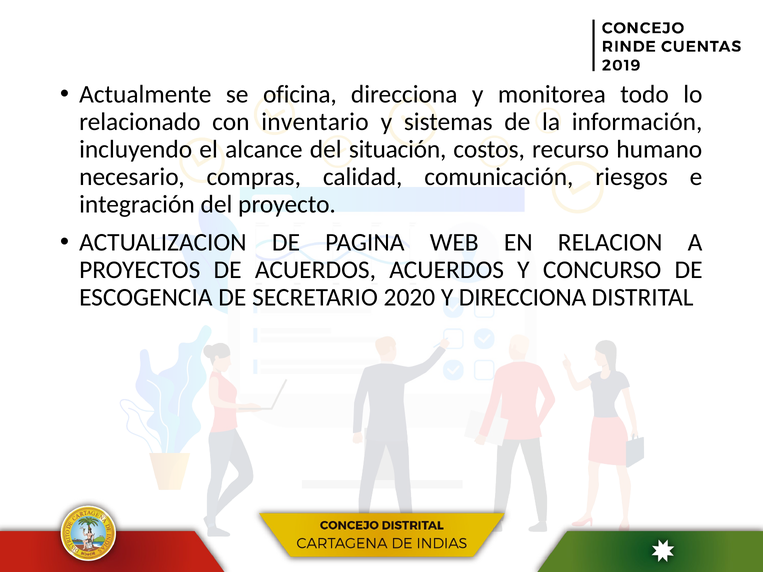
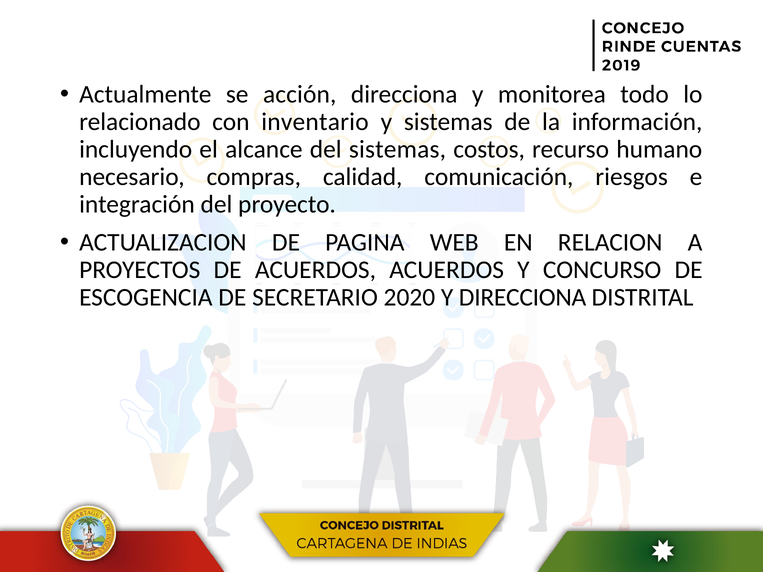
oficina: oficina -> acción (300, 95)
del situación: situación -> sistemas (397, 150)
